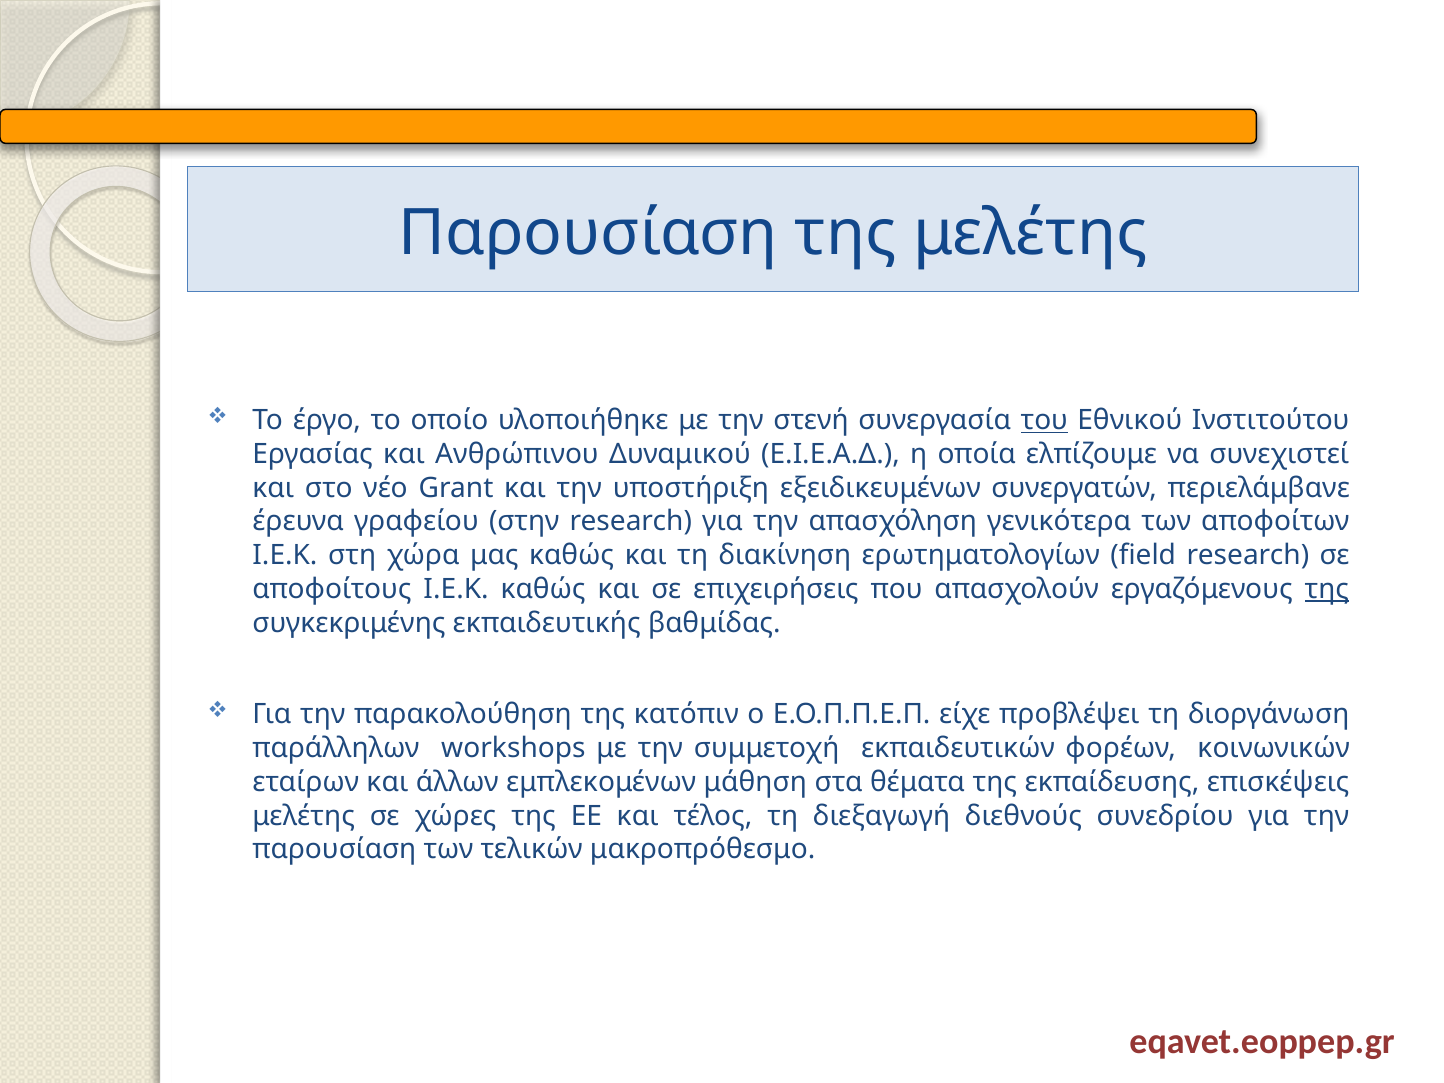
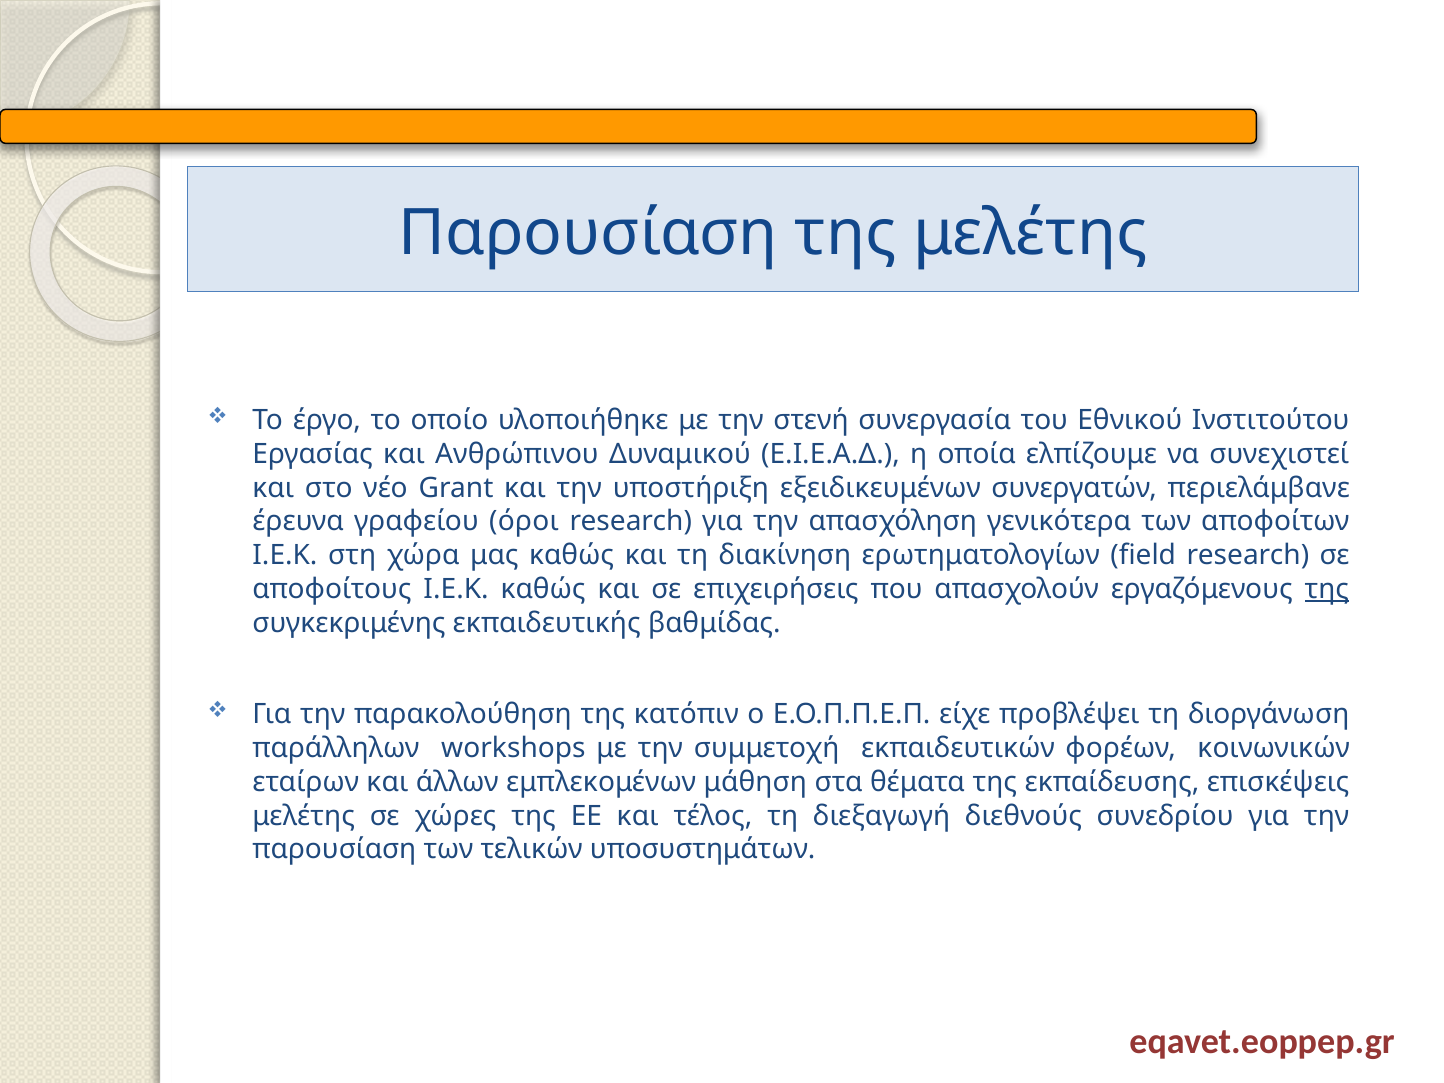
του underline: present -> none (1044, 420)
στην: στην -> όροι (524, 522)
μακροπρόθεσμο: μακροπρόθεσμο -> υποσυστημάτων (703, 850)
